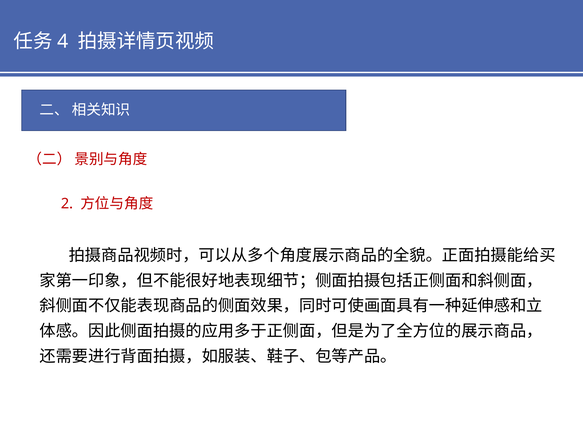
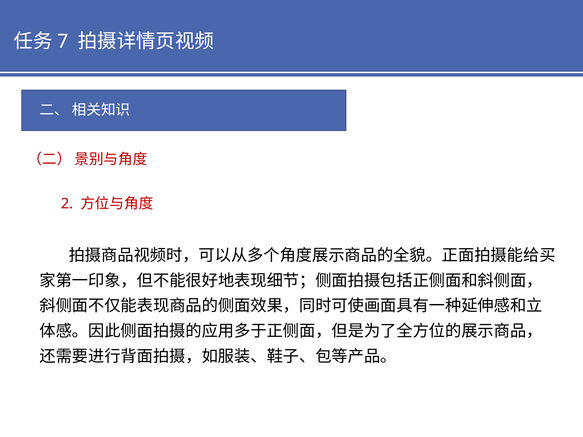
4: 4 -> 7 (63, 41)
